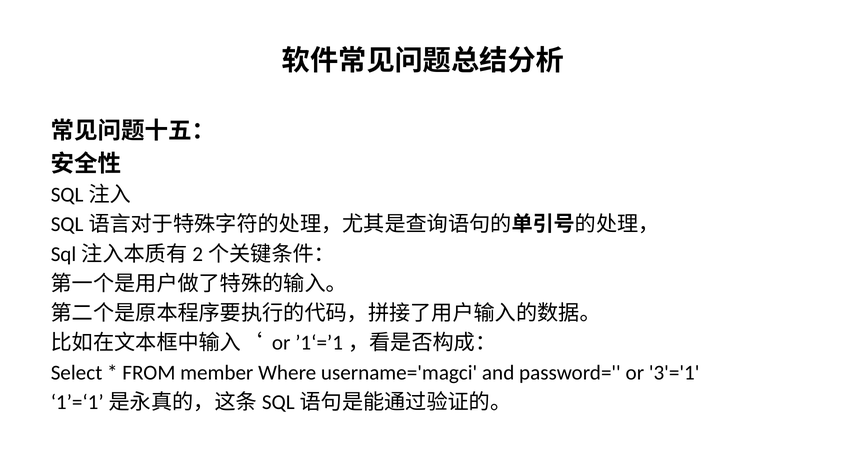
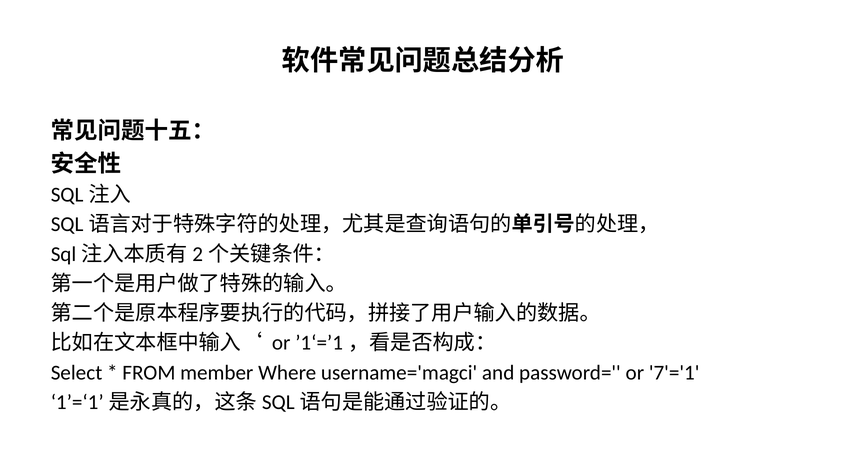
3'='1: 3'='1 -> 7'='1 (674, 372)
